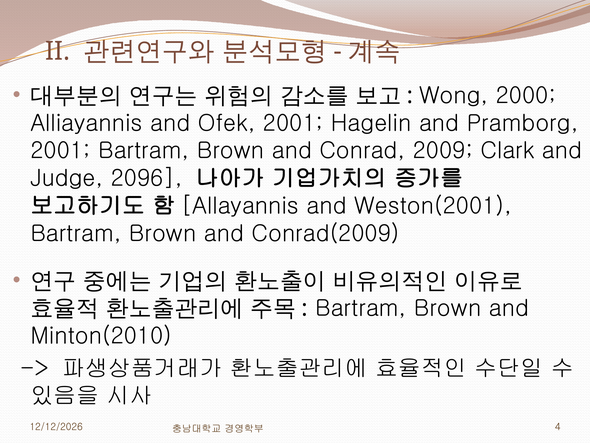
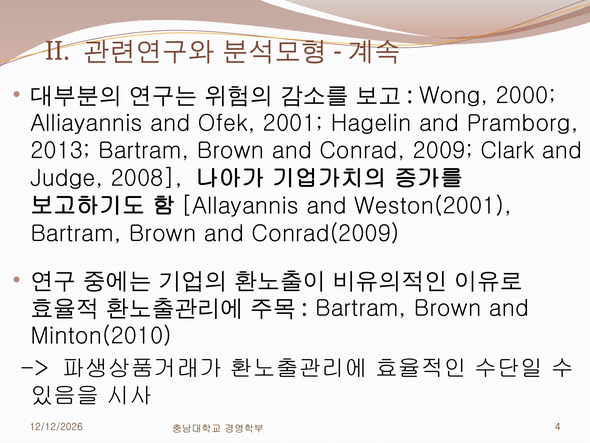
2001: 2001 -> 2013 (60, 151)
2096: 2096 -> 2008 (147, 178)
